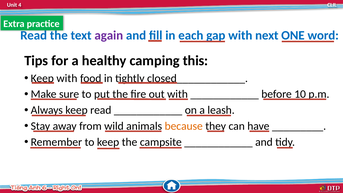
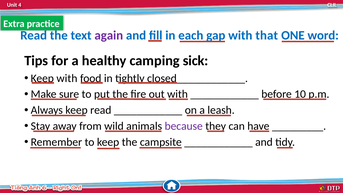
next: next -> that (267, 35)
this: this -> sick (196, 61)
because colour: orange -> purple (184, 126)
